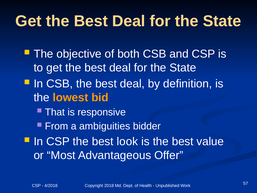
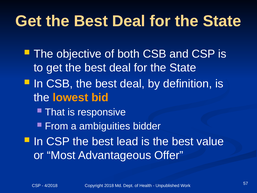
look: look -> lead (127, 141)
